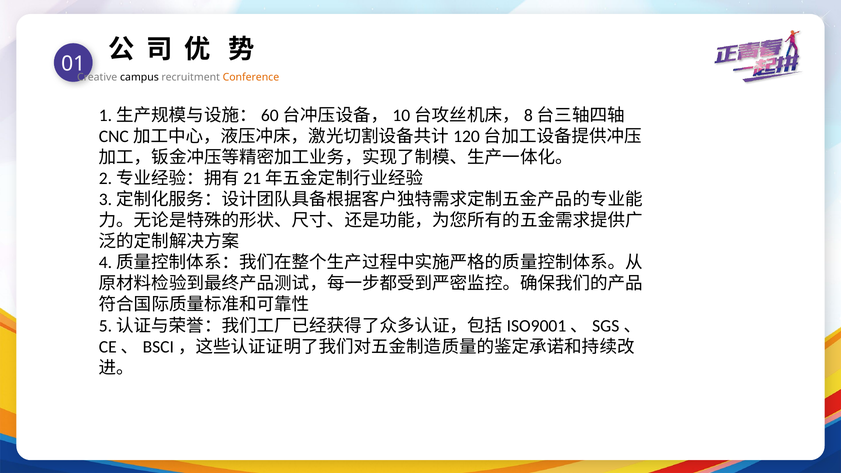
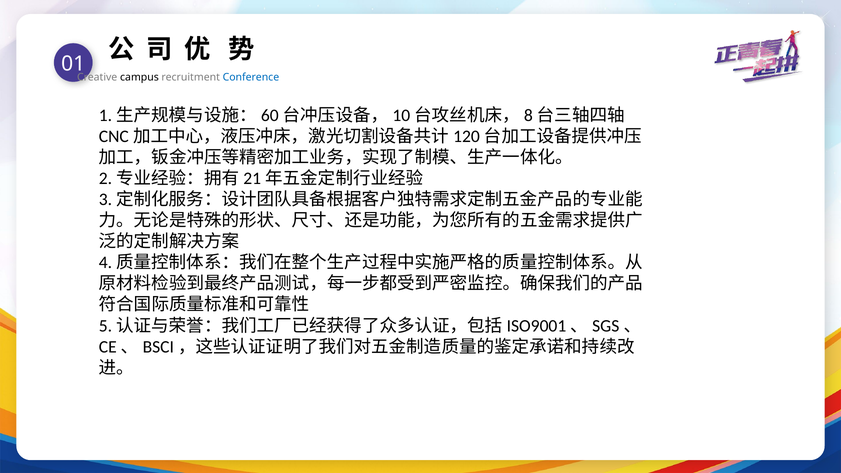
Conference colour: orange -> blue (251, 77)
